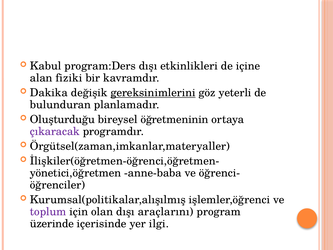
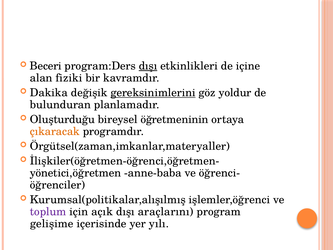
Kabul: Kabul -> Beceri (46, 66)
dışı underline: none -> present (148, 66)
yeterli: yeterli -> yoldur (235, 93)
çıkaracak colour: purple -> orange (55, 131)
olan: olan -> açık (102, 212)
üzerinde: üzerinde -> gelişime (52, 224)
ilgi: ilgi -> yılı (159, 224)
